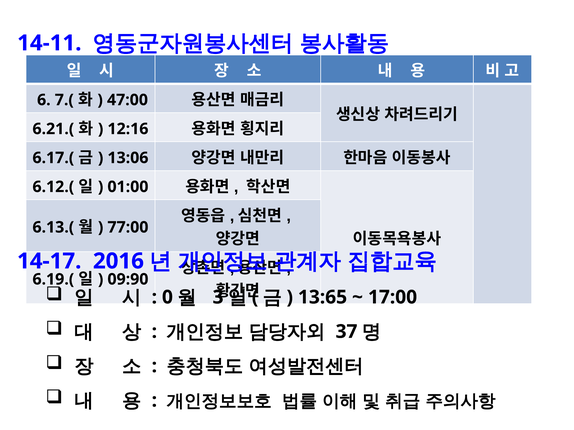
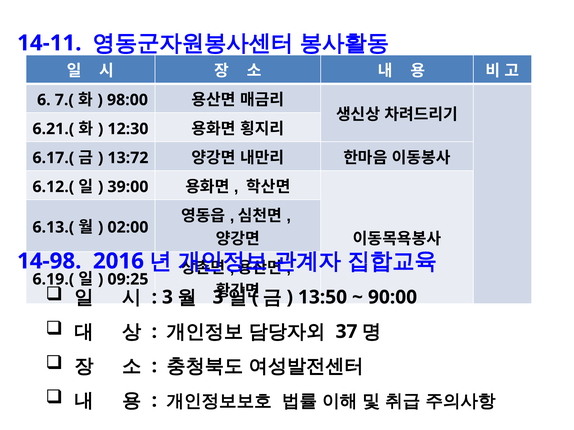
47:00: 47:00 -> 98:00 (127, 100)
12:16: 12:16 -> 12:30 (128, 129)
13:06: 13:06 -> 13:72 (128, 158)
01:00: 01:00 -> 39:00 (128, 187)
77:00: 77:00 -> 02:00 (128, 228)
14-17: 14-17 -> 14-98 (49, 261)
09:90: 09:90 -> 09:25 (128, 280)
0: 0 -> 3 (167, 298)
13:65: 13:65 -> 13:50 (323, 298)
17:00: 17:00 -> 90:00 (393, 298)
